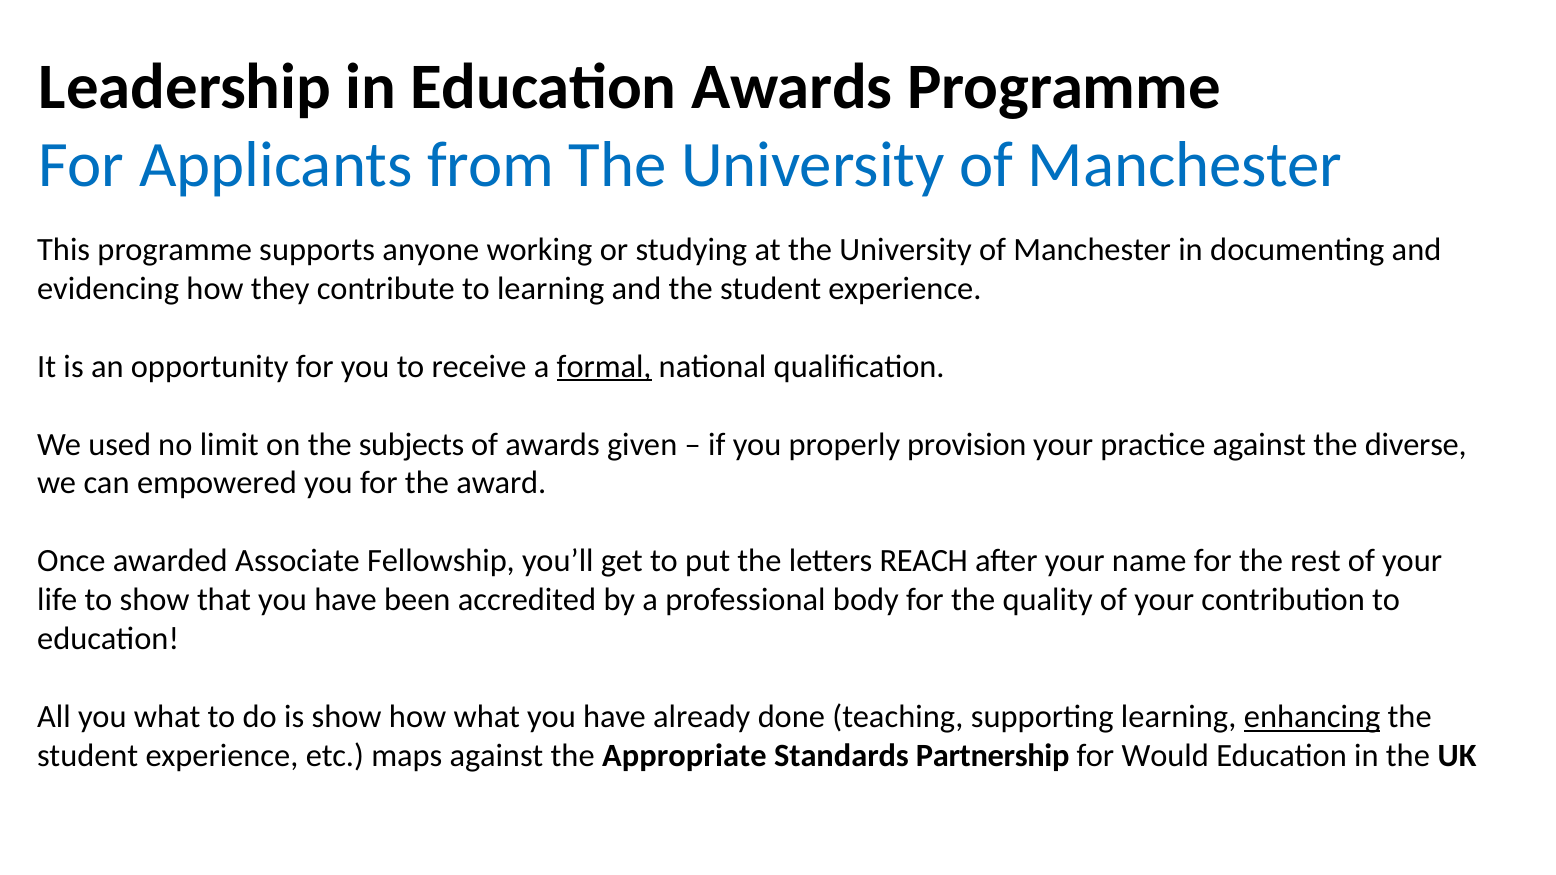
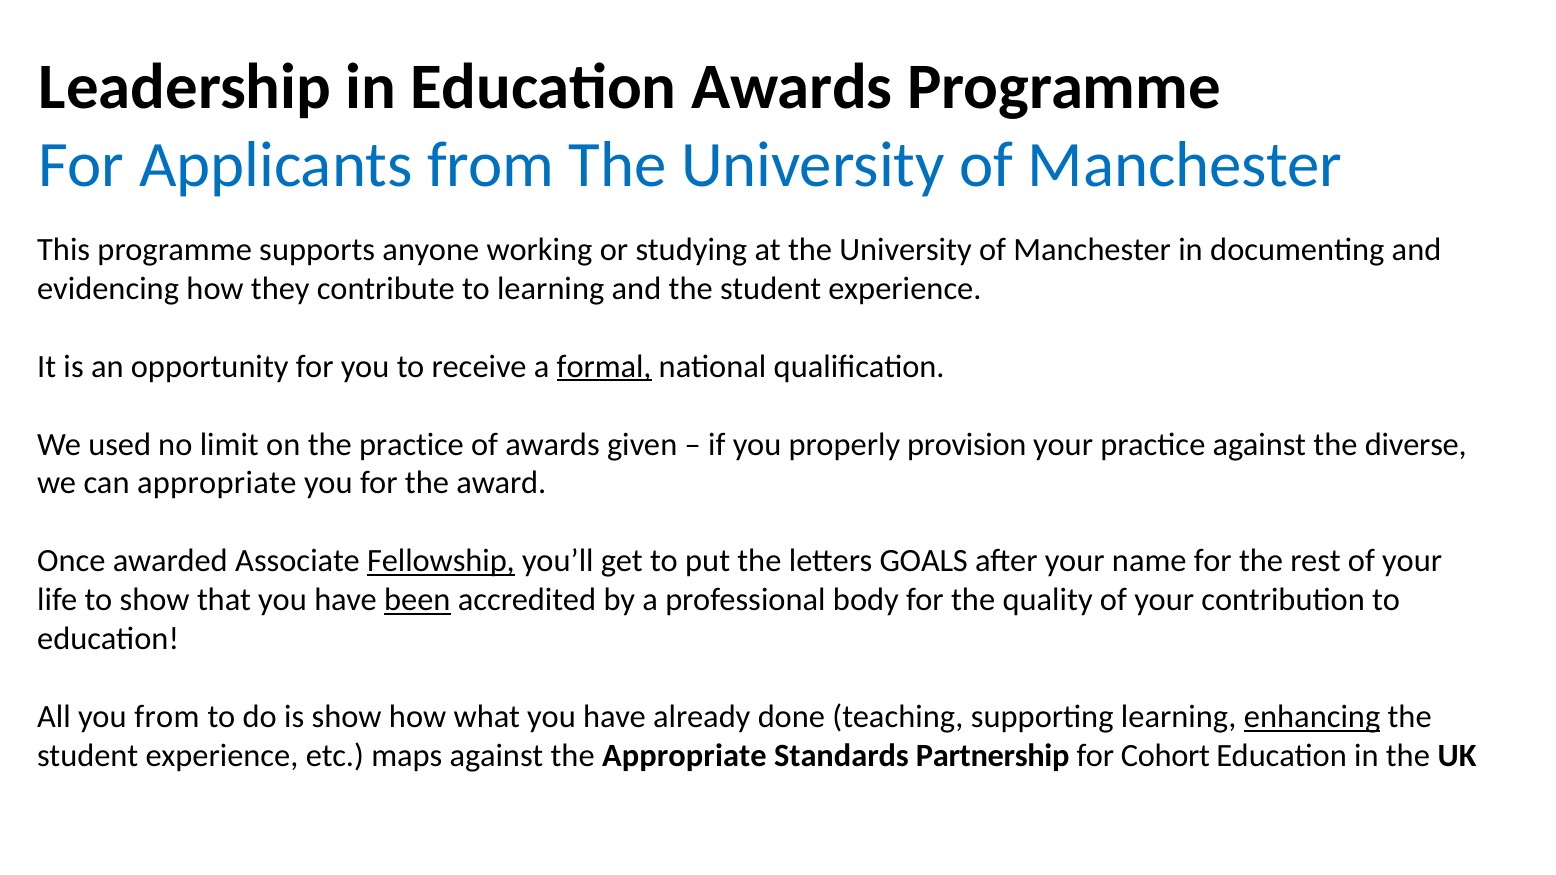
the subjects: subjects -> practice (411, 444)
can empowered: empowered -> appropriate (217, 483)
Fellowship underline: none -> present (441, 561)
REACH: REACH -> GOALS (924, 561)
been underline: none -> present (417, 600)
you what: what -> from (167, 717)
Would: Would -> Cohort (1165, 756)
